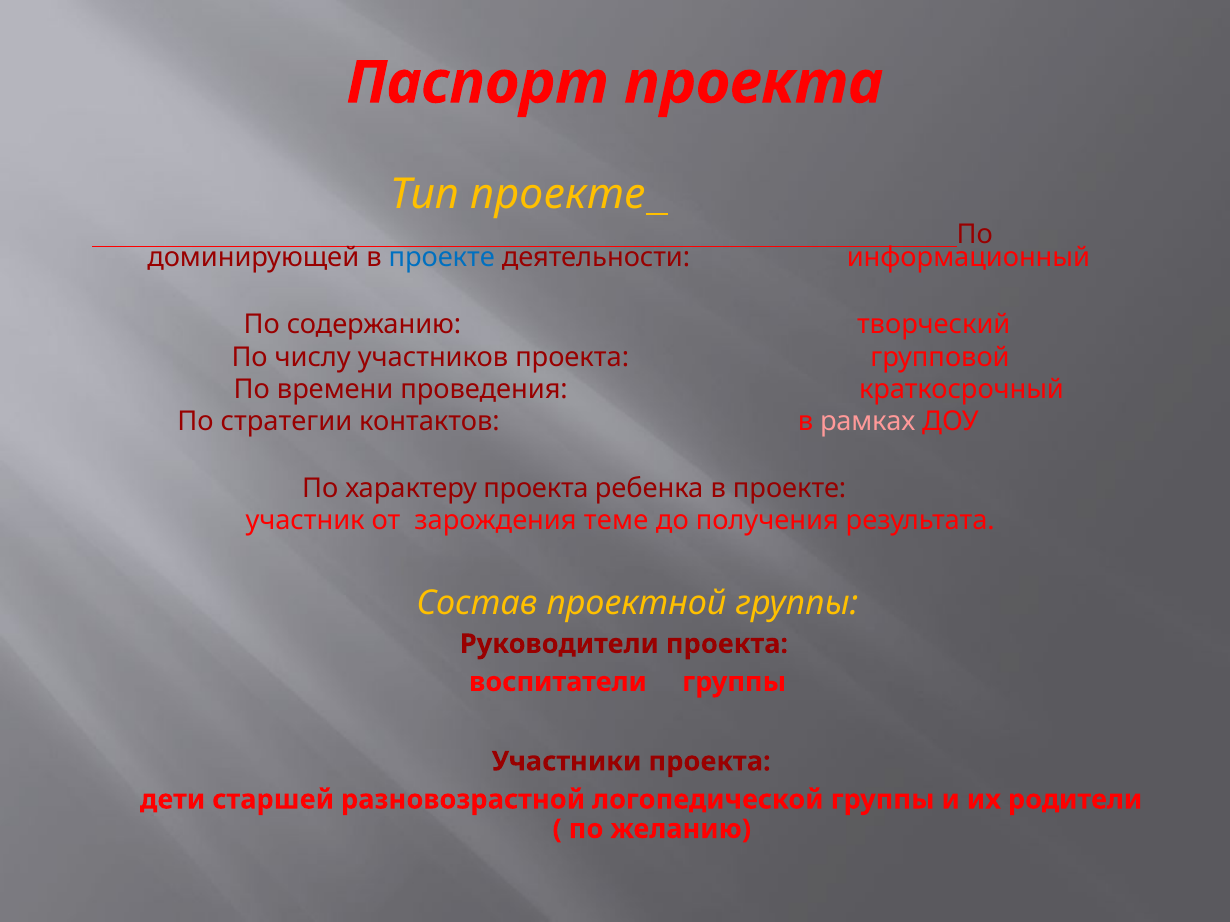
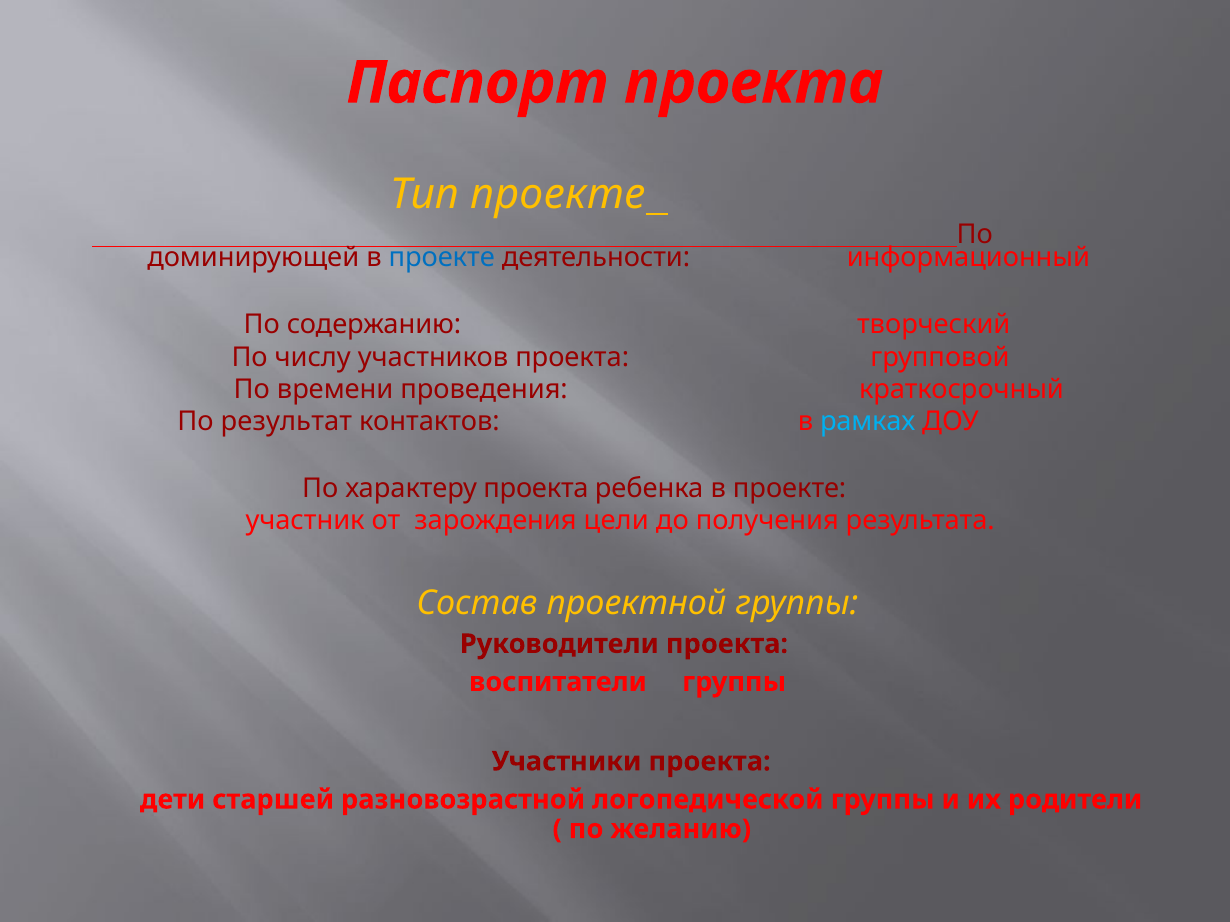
стратегии: стратегии -> результат (286, 422)
рамках colour: pink -> light blue (868, 422)
теме: теме -> цели (616, 521)
